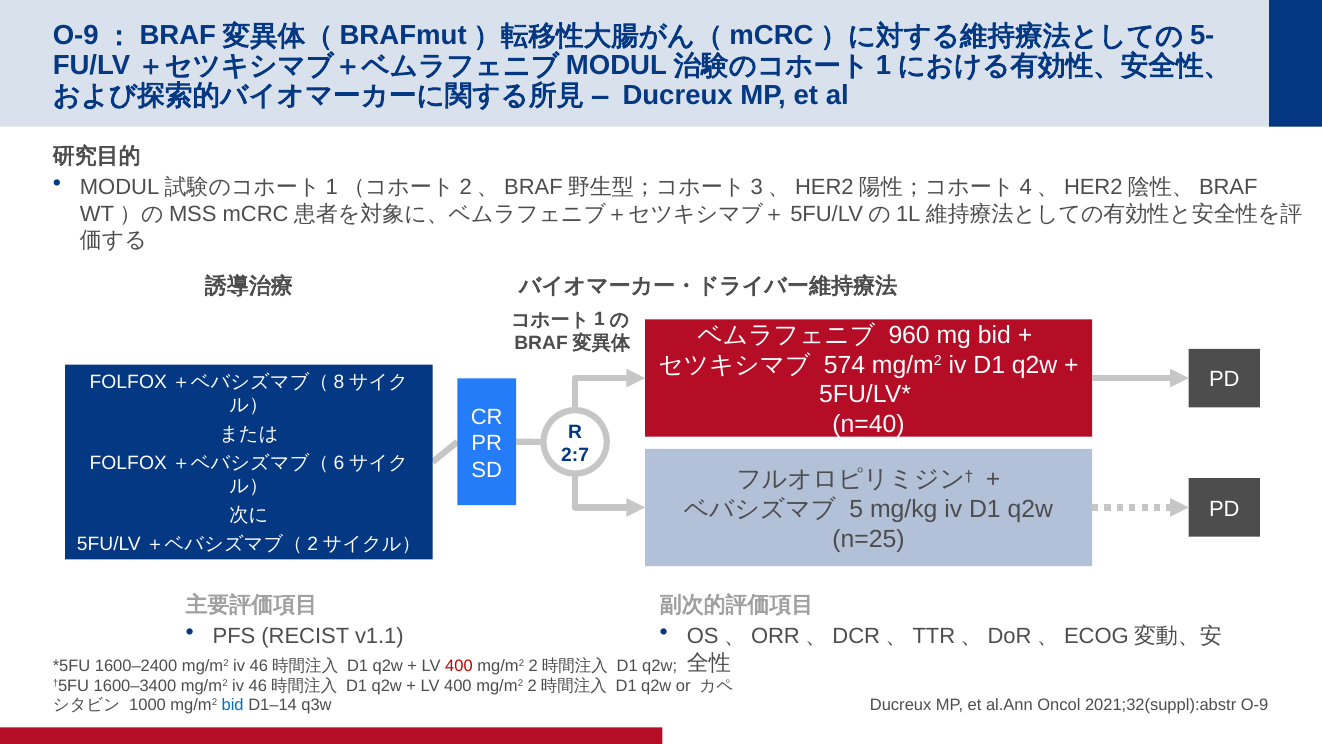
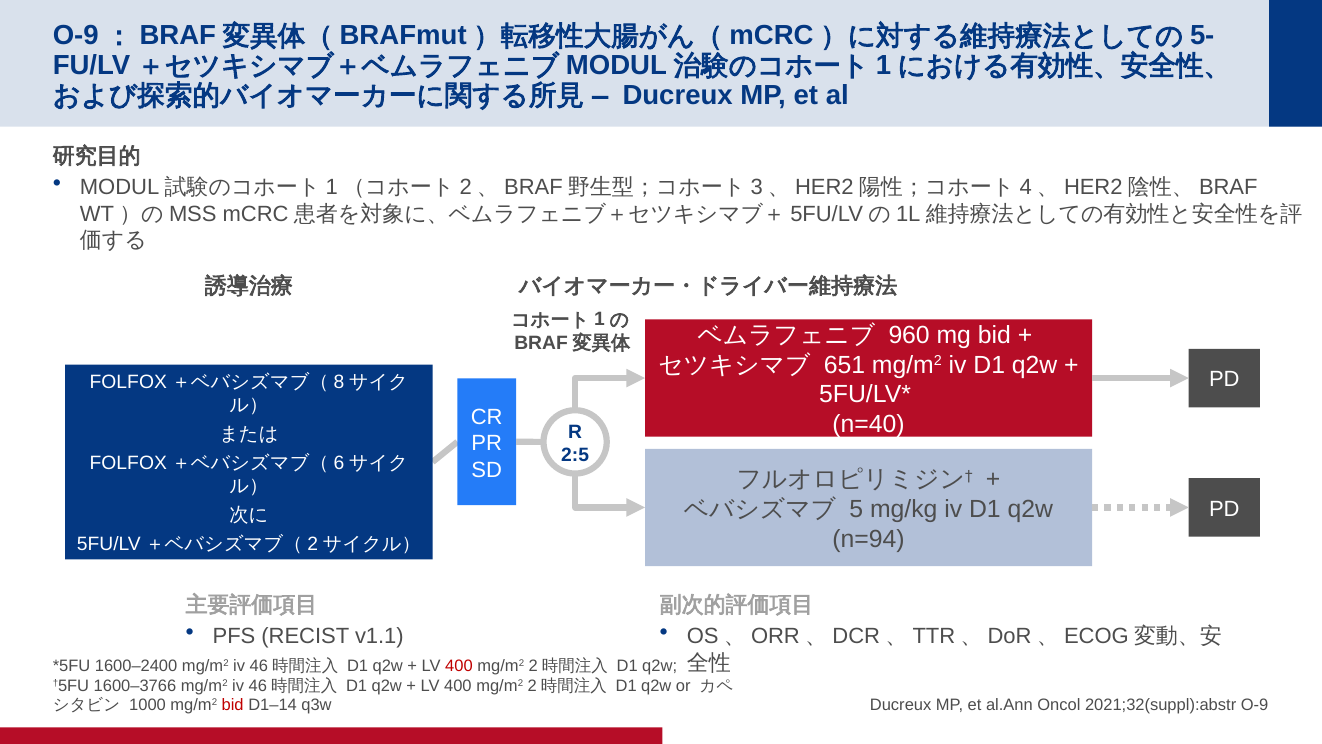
574: 574 -> 651 (844, 365)
2:7: 2:7 -> 2:5 (575, 455)
n=25: n=25 -> n=94 (869, 539)
1600–3400: 1600–3400 -> 1600–3766 (135, 685)
bid colour: blue -> red (233, 705)
